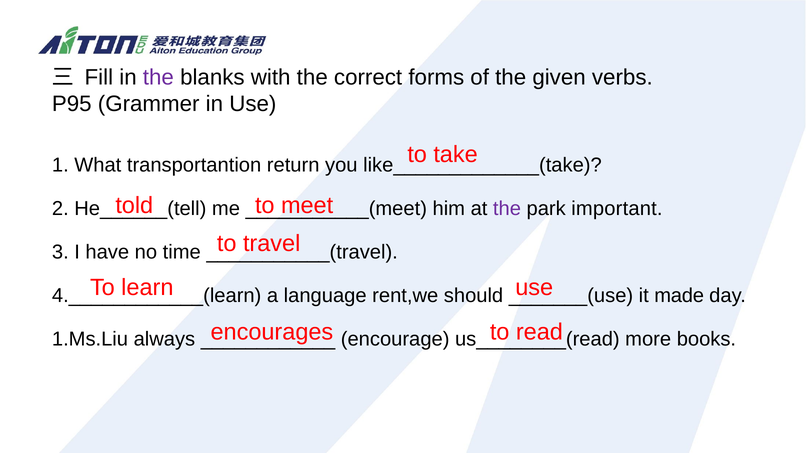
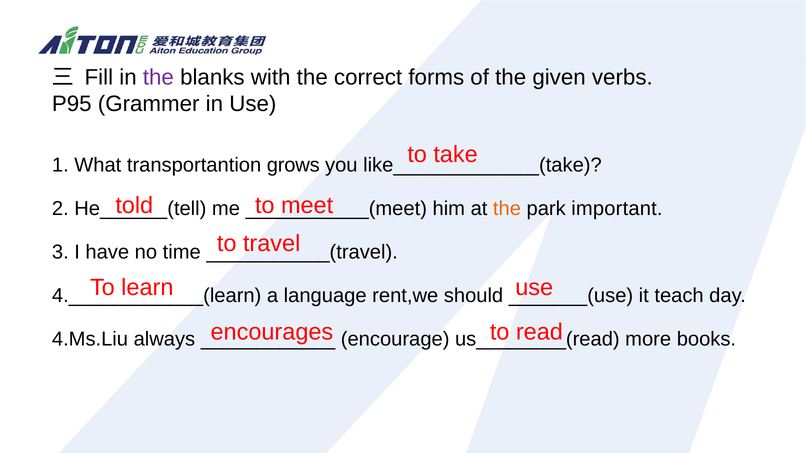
return: return -> grows (293, 165)
the colour: purple -> orange (507, 209)
made: made -> teach (679, 296)
1.Ms.Liu: 1.Ms.Liu -> 4.Ms.Liu (90, 339)
